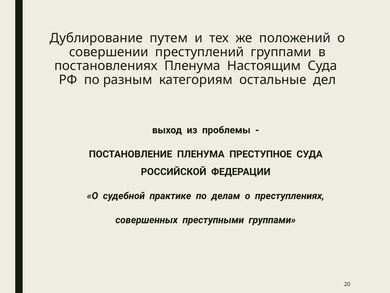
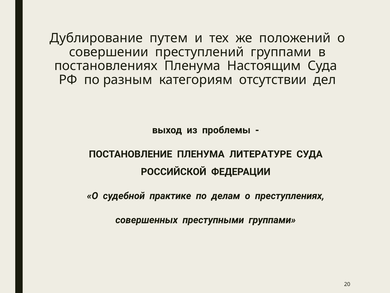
остальные: остальные -> отсутствии (273, 80)
ПРЕСТУПНОЕ: ПРЕСТУПНОЕ -> ЛИТЕРАТУРЕ (260, 154)
